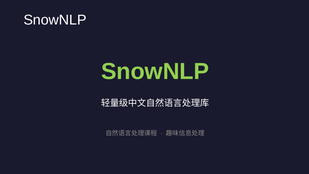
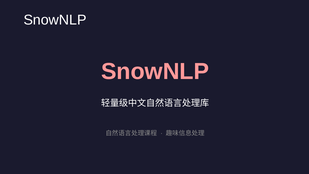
SnowNLP colour: light green -> pink (155, 71)
